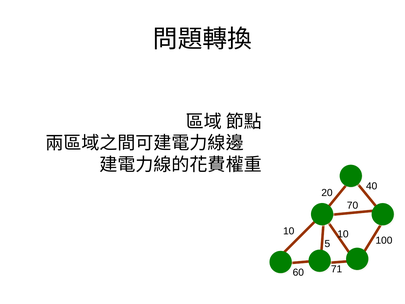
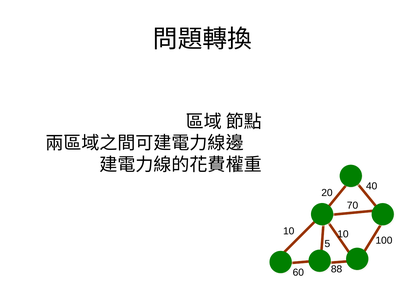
71: 71 -> 88 (337, 269)
